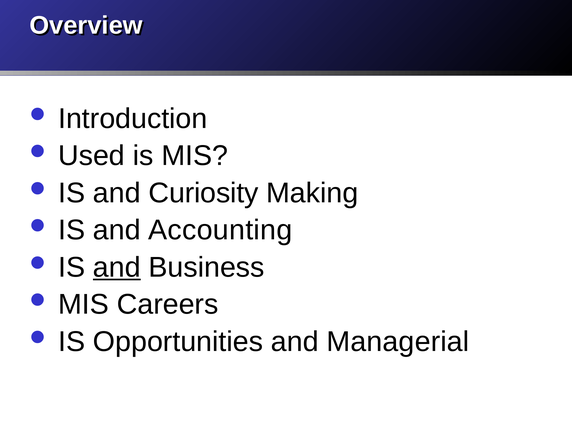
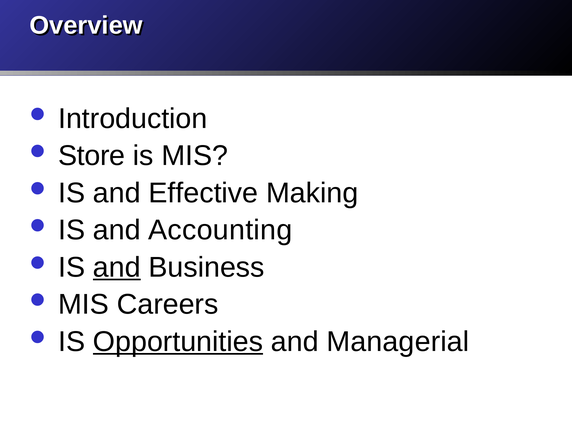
Used: Used -> Store (92, 156)
Curiosity: Curiosity -> Effective (203, 193)
Opportunities underline: none -> present (178, 342)
